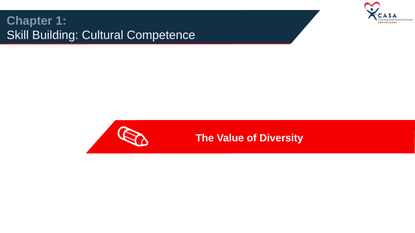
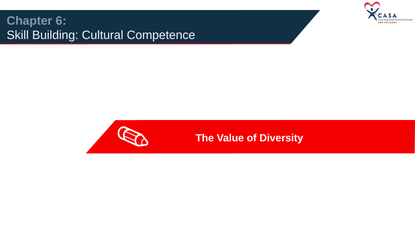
1: 1 -> 6 (61, 21)
